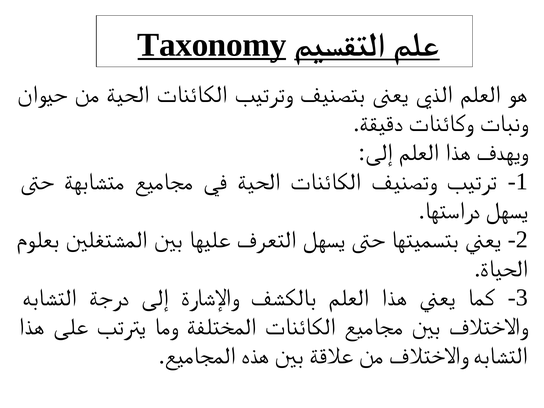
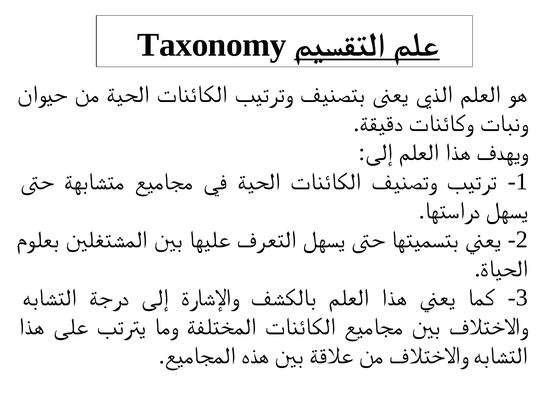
Taxonomy underline: present -> none (212, 45)
